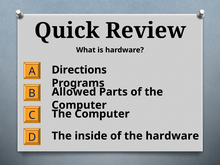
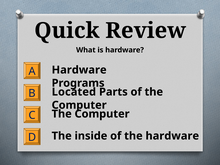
Directions: Directions -> Hardware (79, 70)
Allowed: Allowed -> Located (74, 92)
